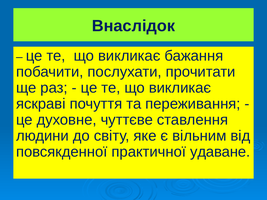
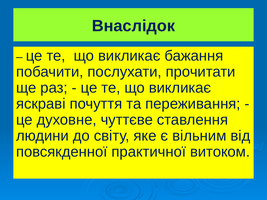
удаване: удаване -> витоком (220, 152)
